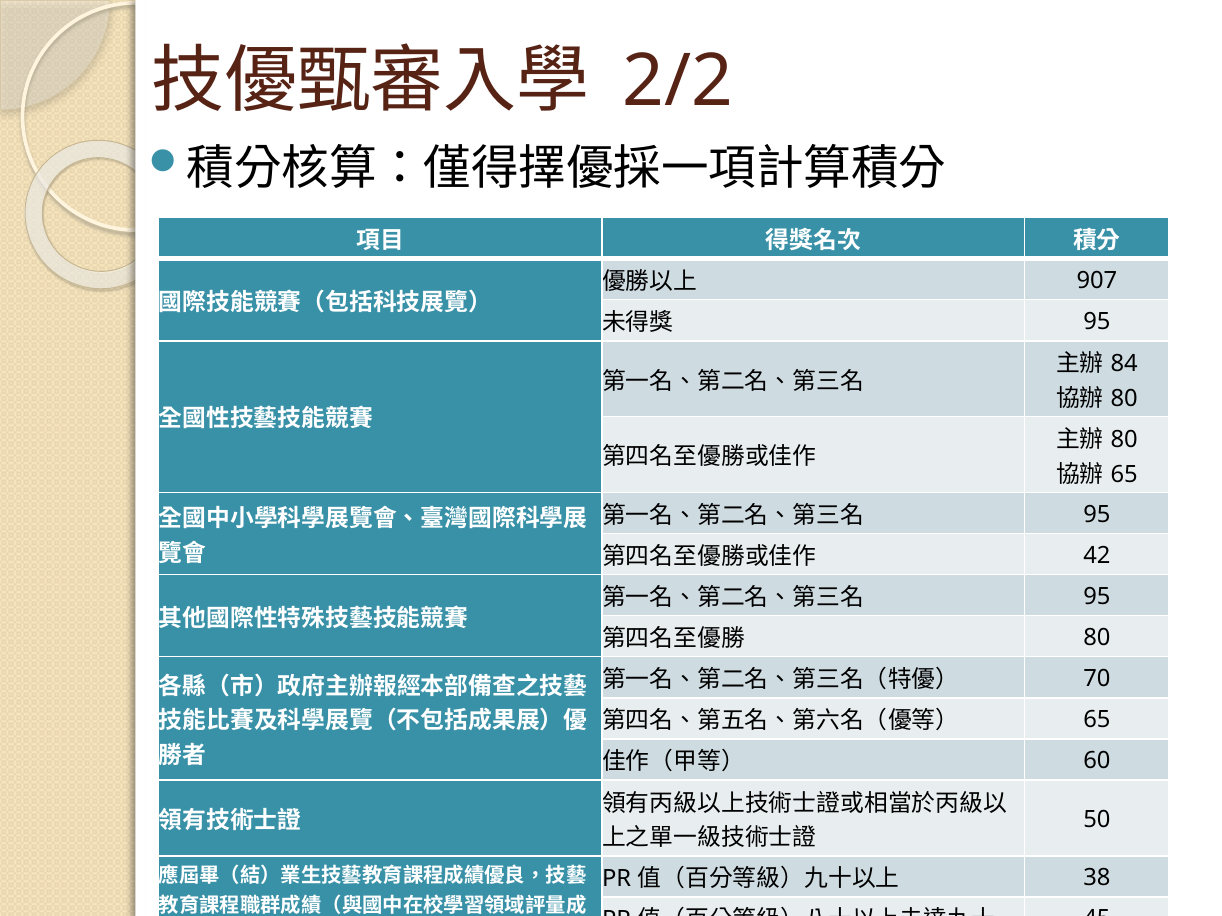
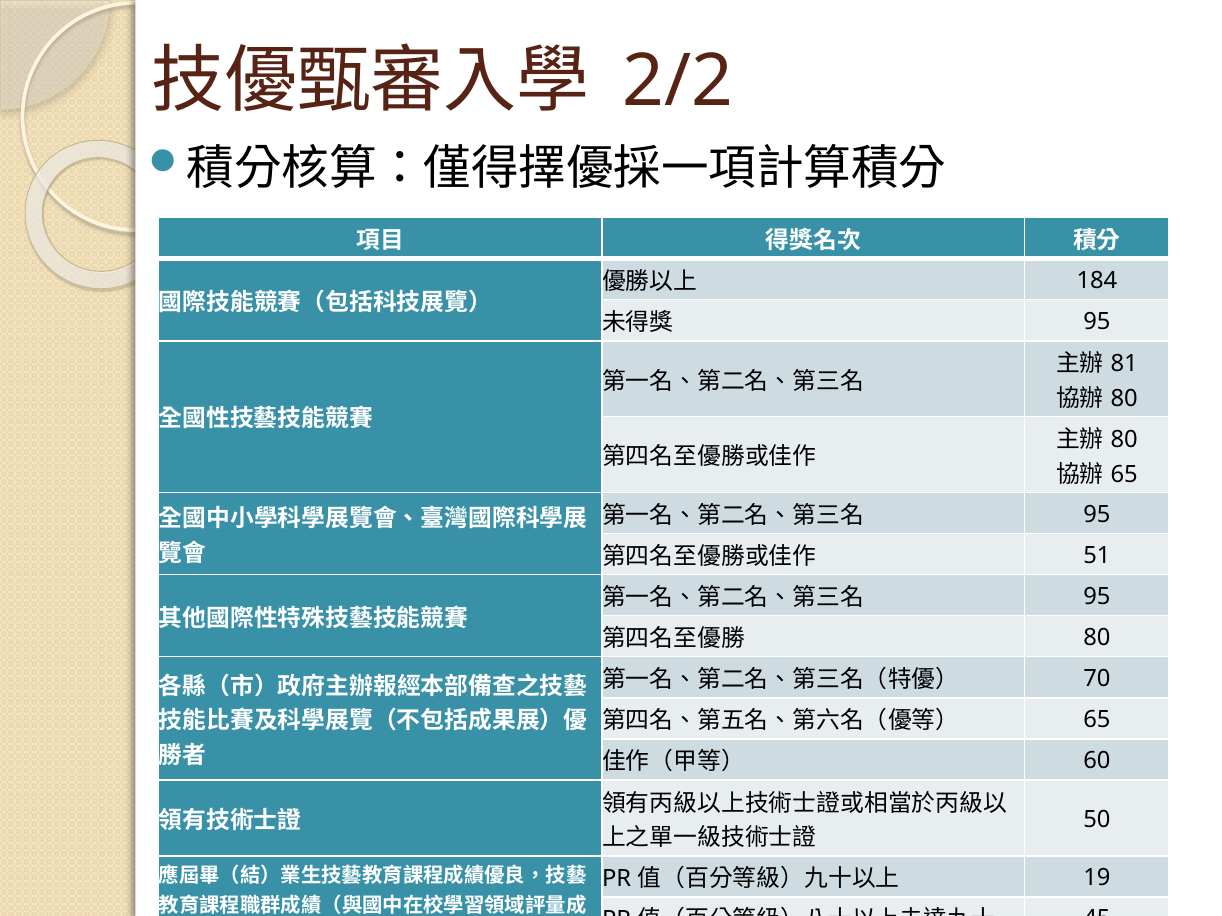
907: 907 -> 184 (1097, 281)
84: 84 -> 81 (1124, 364)
42: 42 -> 51 (1097, 556)
38: 38 -> 19 (1097, 878)
